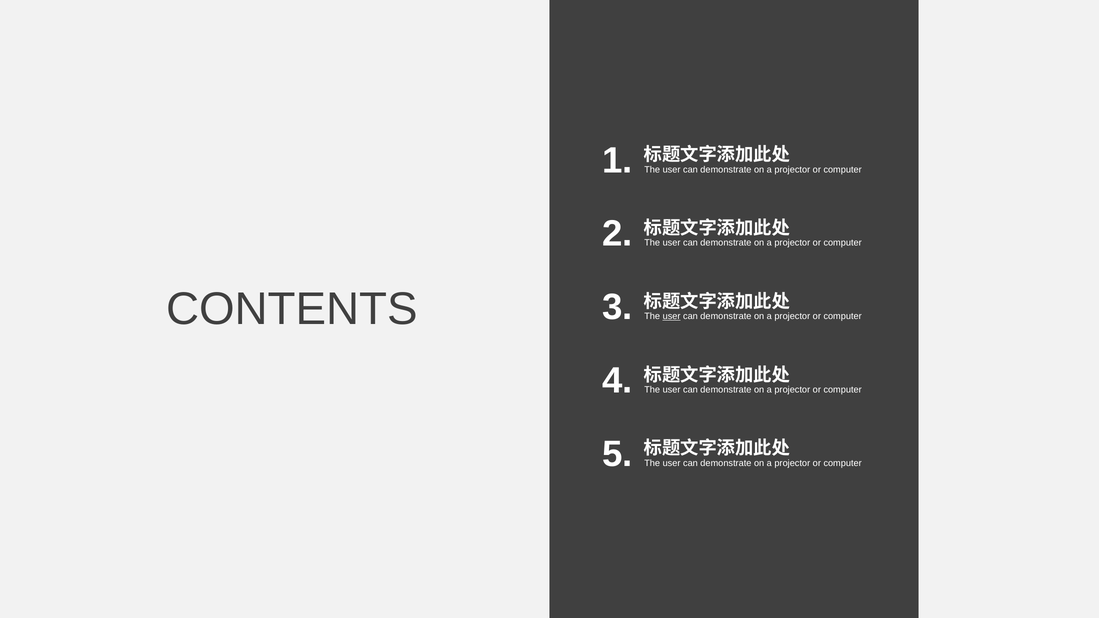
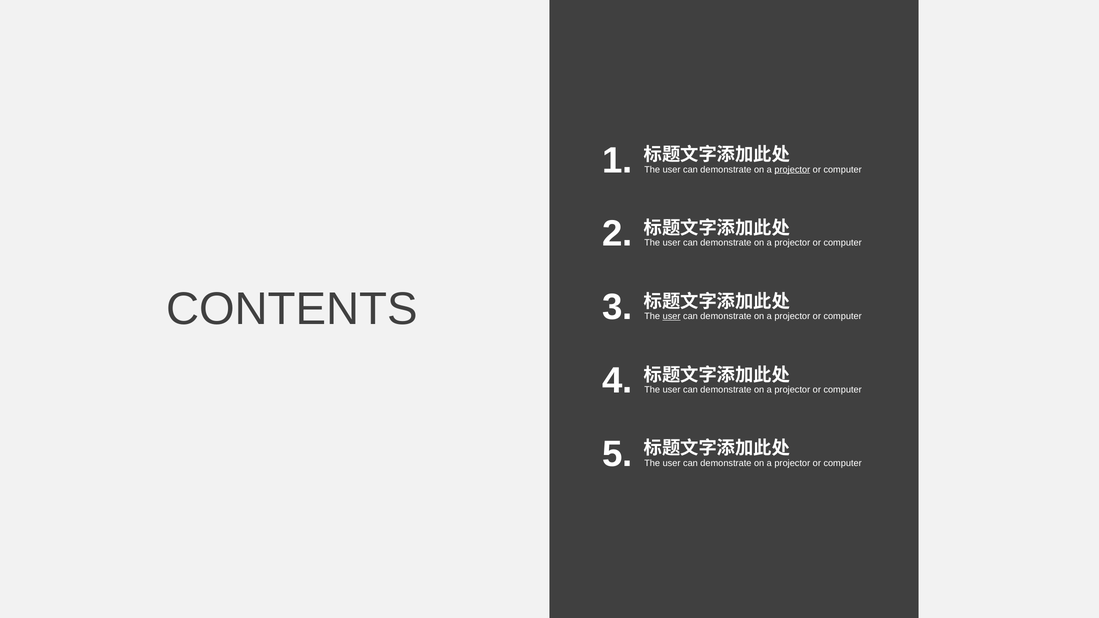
projector underline: none -> present (792, 170)
